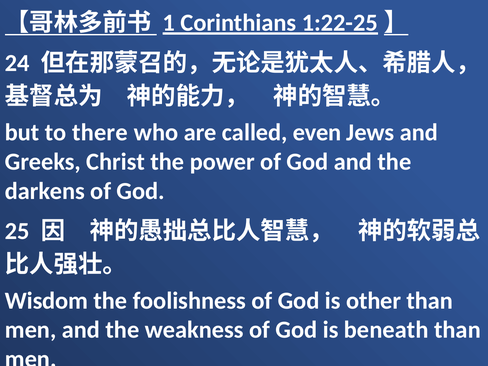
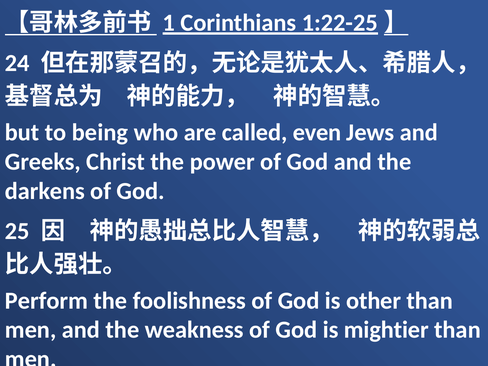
there: there -> being (100, 132)
Wisdom: Wisdom -> Perform (46, 301)
beneath: beneath -> mightier (386, 330)
